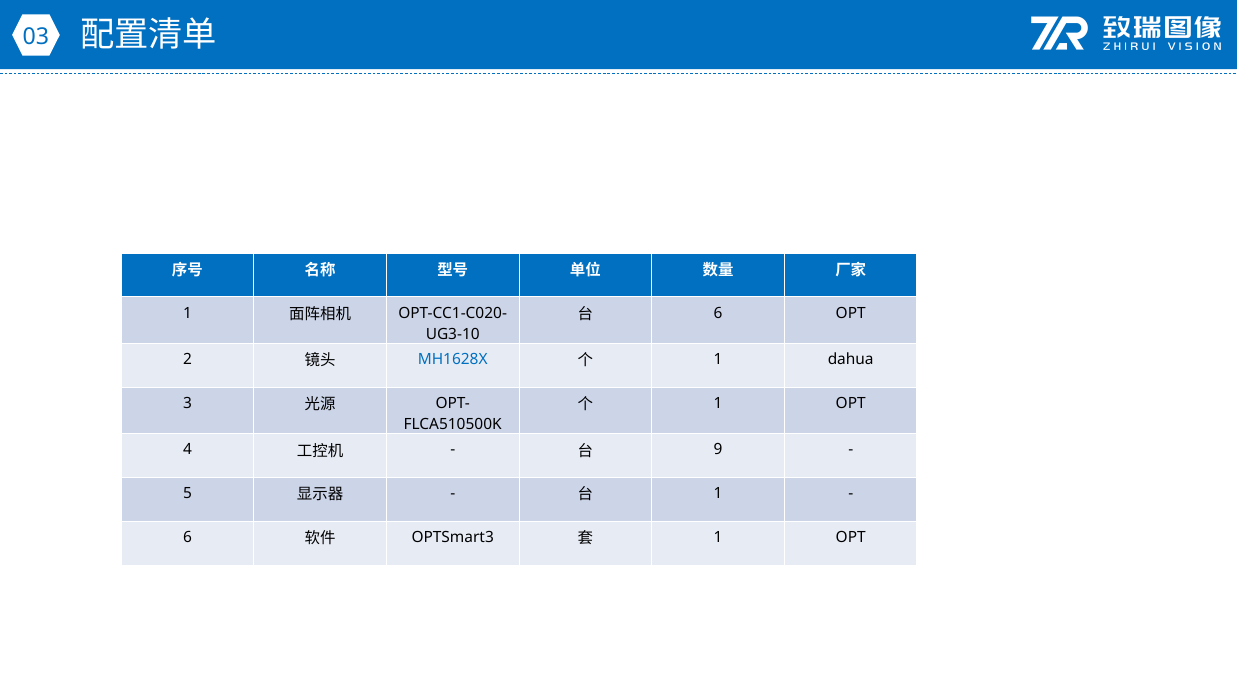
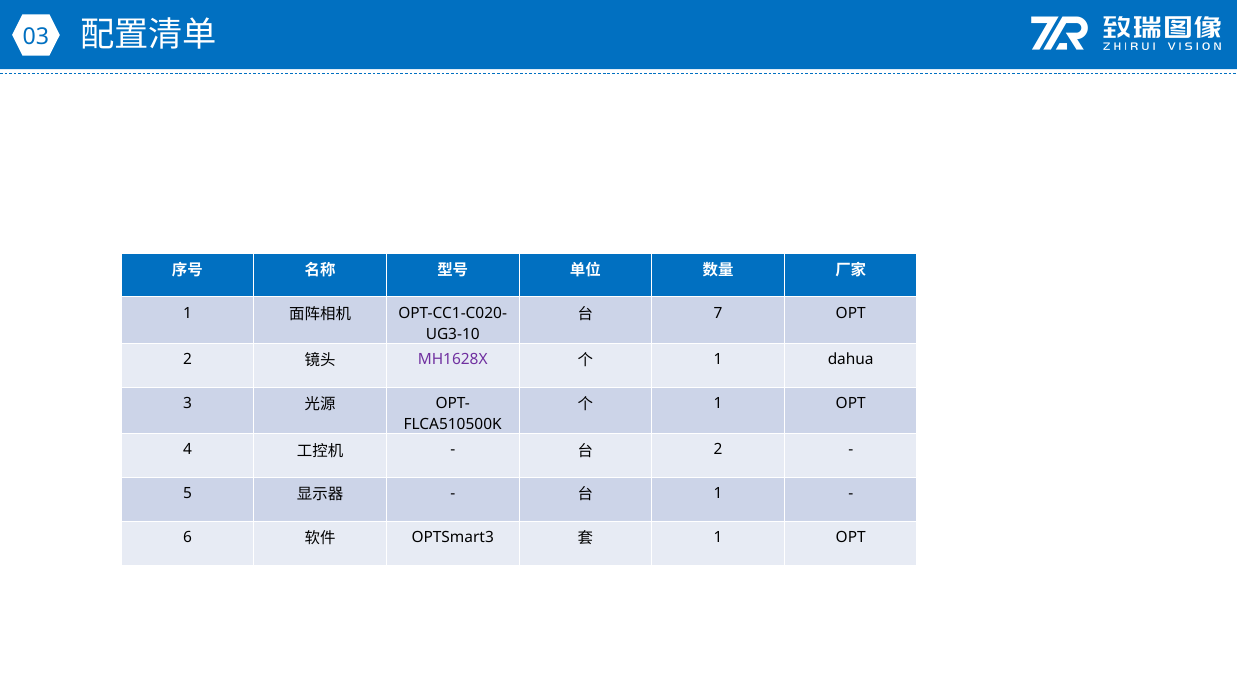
6: 6 -> 7 (718, 313)
MH1628X colour: blue -> purple (453, 359)
9: 9 -> 2 (718, 450)
